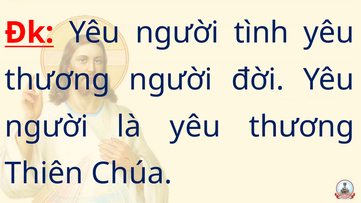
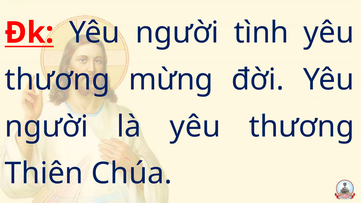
thương người: người -> mừng (171, 80)
